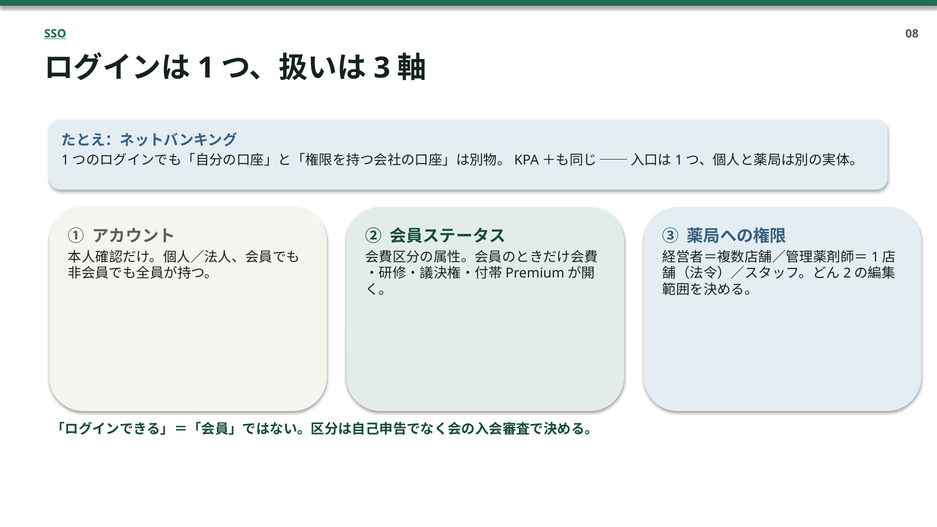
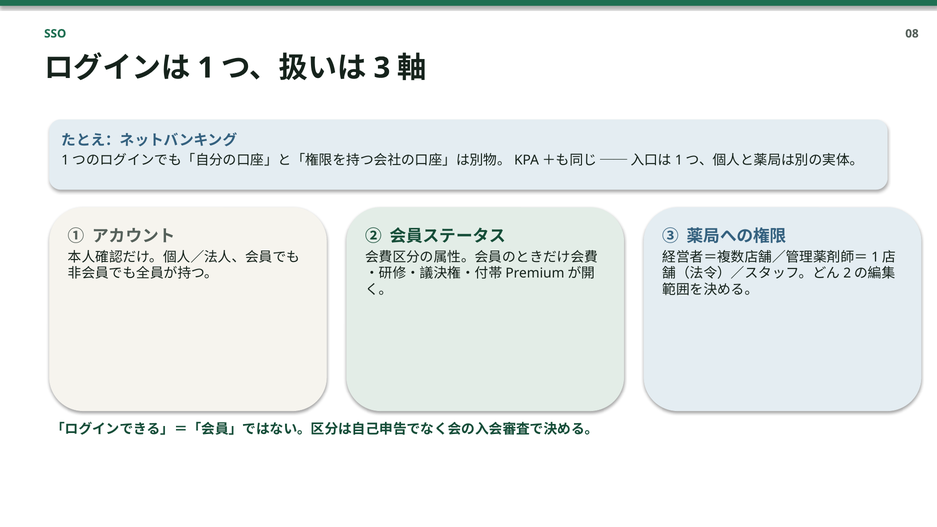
SSO underline: present -> none (55, 34)
